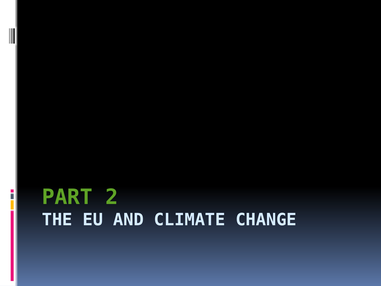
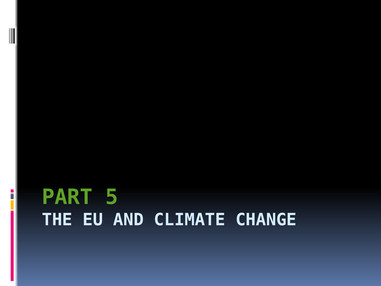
2: 2 -> 5 (112, 197)
